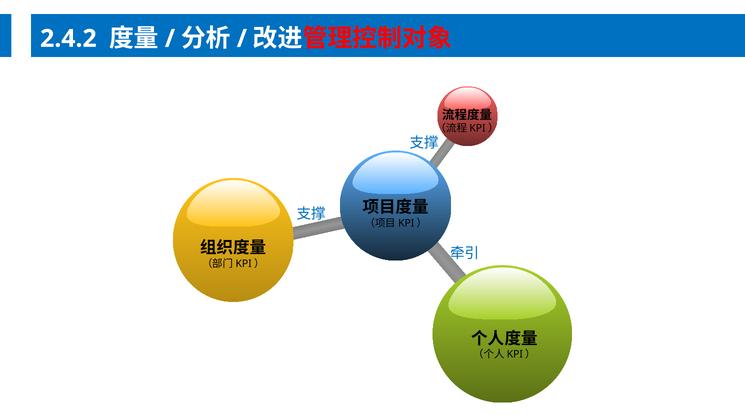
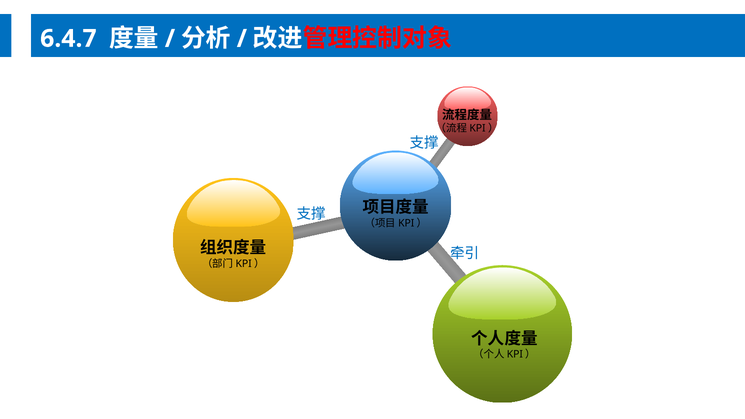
2.4.2: 2.4.2 -> 6.4.7 (68, 39)
